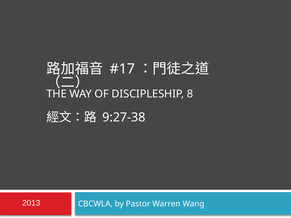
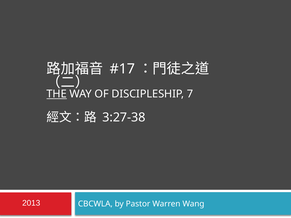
THE underline: none -> present (57, 94)
8: 8 -> 7 (190, 94)
9:27-38: 9:27-38 -> 3:27-38 (124, 118)
